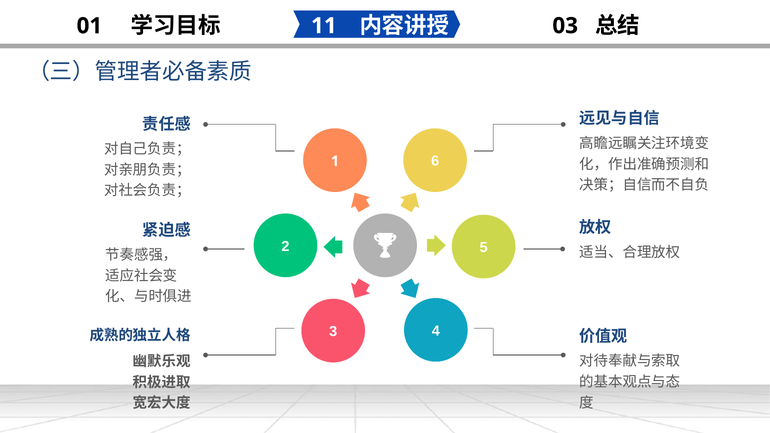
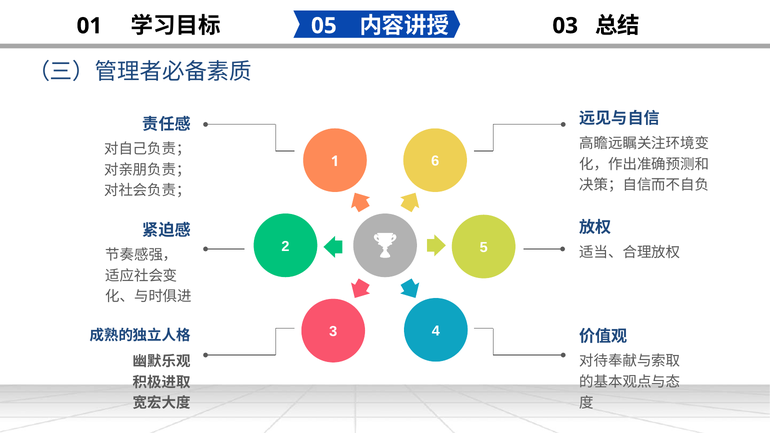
11: 11 -> 05 (324, 26)
